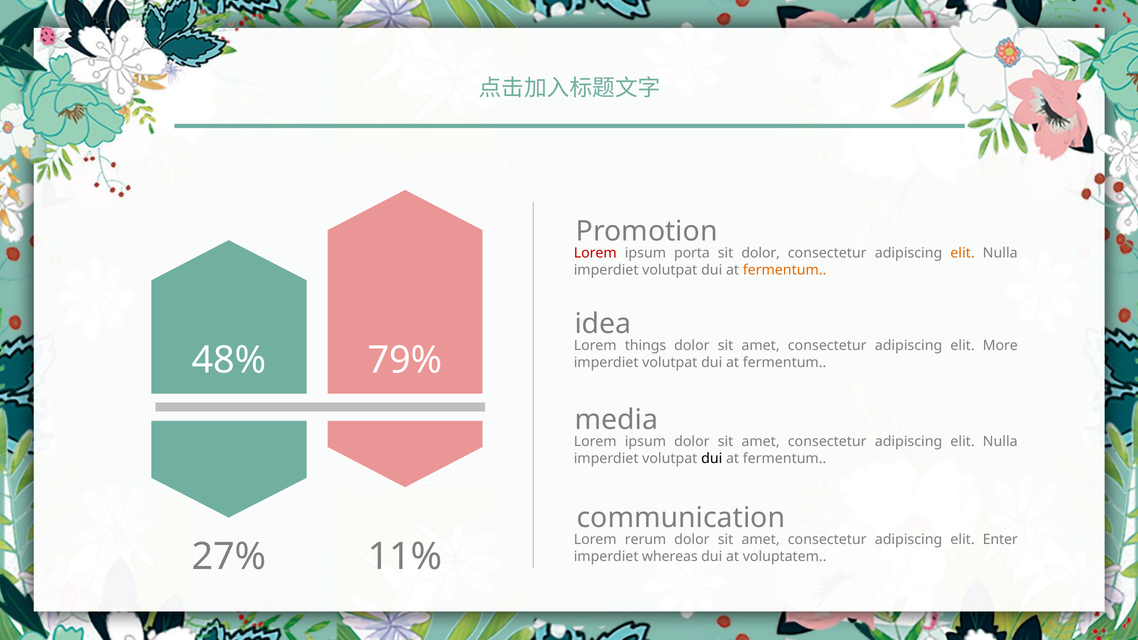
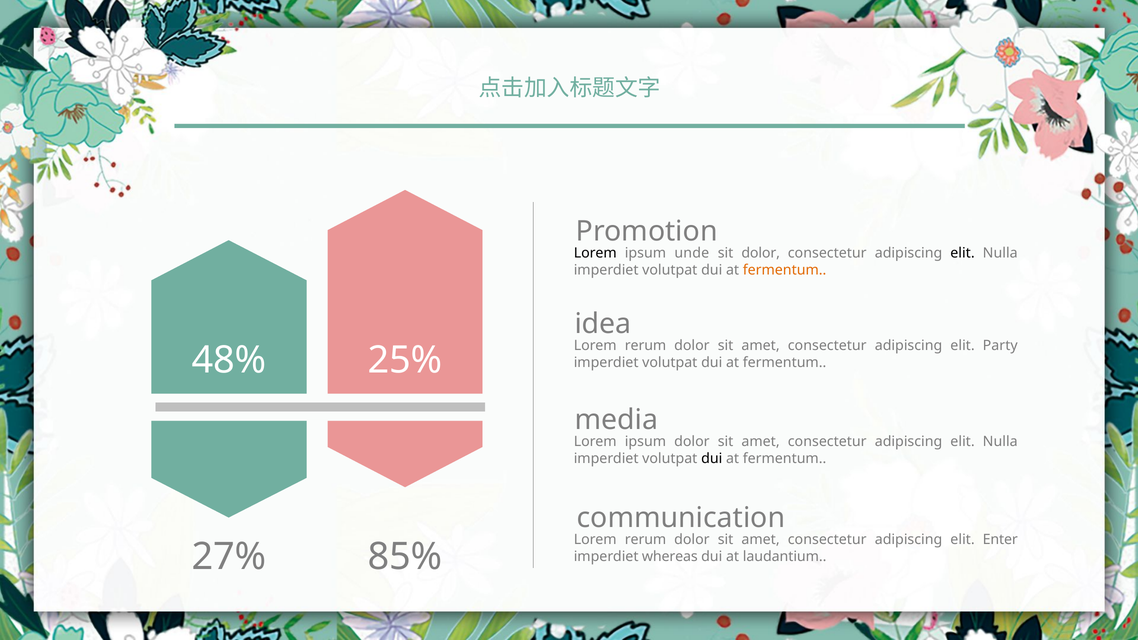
Lorem colour: red -> black (595, 253)
porta: porta -> unde (692, 253)
elit colour: orange -> black (963, 253)
things: things -> rerum (646, 346)
More: More -> Party (1000, 346)
79%: 79% -> 25% (405, 361)
11%: 11% -> 85% (405, 557)
voluptatem: voluptatem -> laudantium (785, 557)
